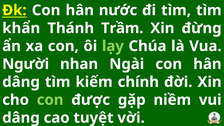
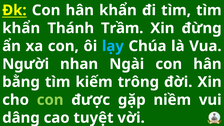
hân nước: nước -> khẩn (118, 10)
lạy colour: light green -> light blue (113, 46)
dâng: dâng -> bằng (21, 82)
chính: chính -> trông (138, 82)
